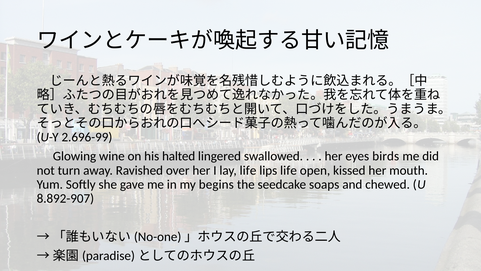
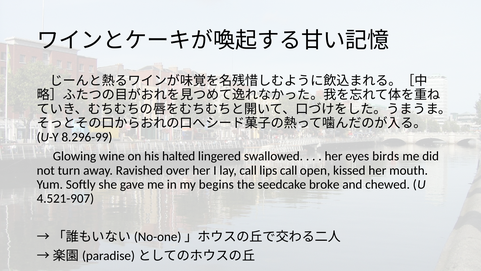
2.696-99: 2.696-99 -> 8.296-99 (87, 137)
lay life: life -> call (248, 170)
lips life: life -> call (289, 170)
soaps: soaps -> broke (324, 184)
8.892-907: 8.892-907 -> 4.521-907 (65, 198)
